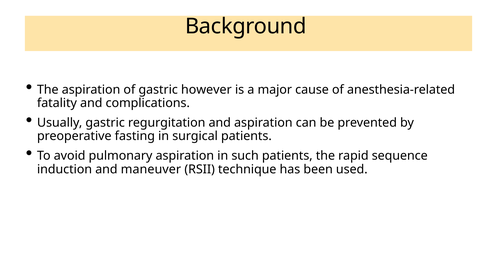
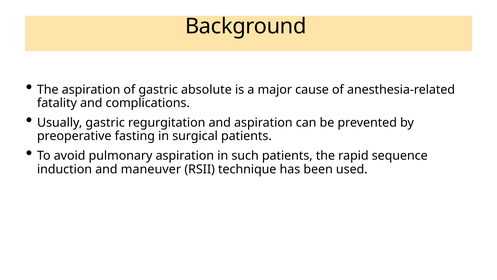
however: however -> absolute (206, 89)
